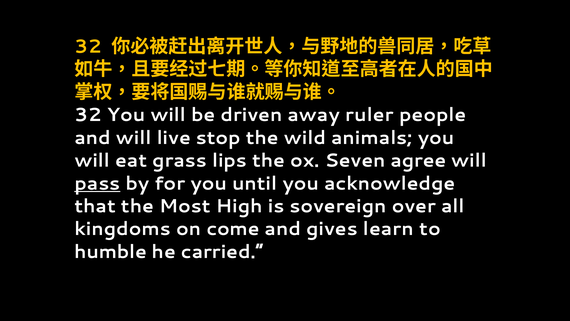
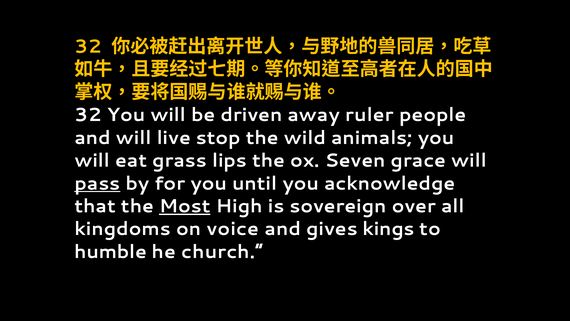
agree: agree -> grace (418, 160)
Most underline: none -> present (185, 206)
come: come -> voice (233, 229)
learn: learn -> kings (389, 229)
carried: carried -> church (222, 252)
